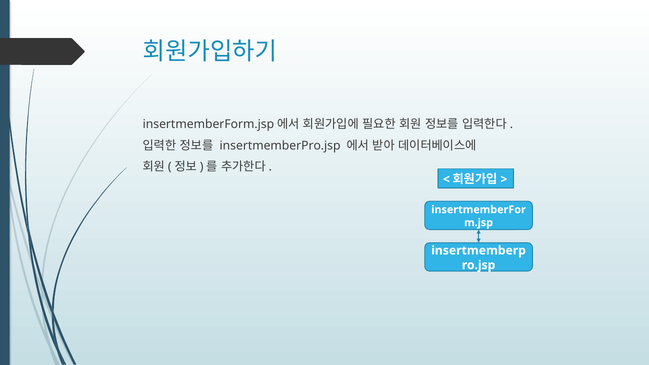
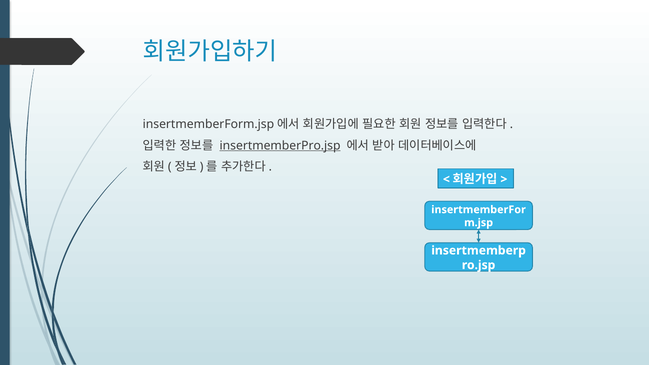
insertmemberPro.jsp underline: none -> present (280, 146)
